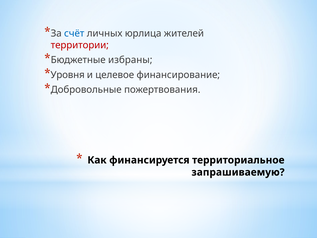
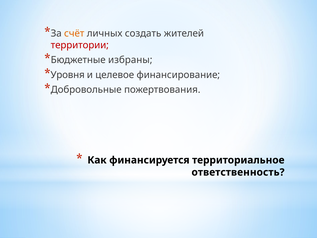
счёт colour: blue -> orange (74, 33)
юрлица: юрлица -> создать (143, 33)
запрашиваемую: запрашиваемую -> ответственность (238, 172)
